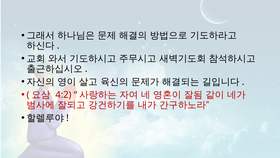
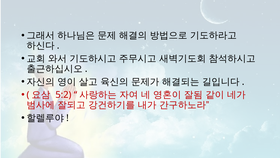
4:2: 4:2 -> 5:2 (63, 95)
